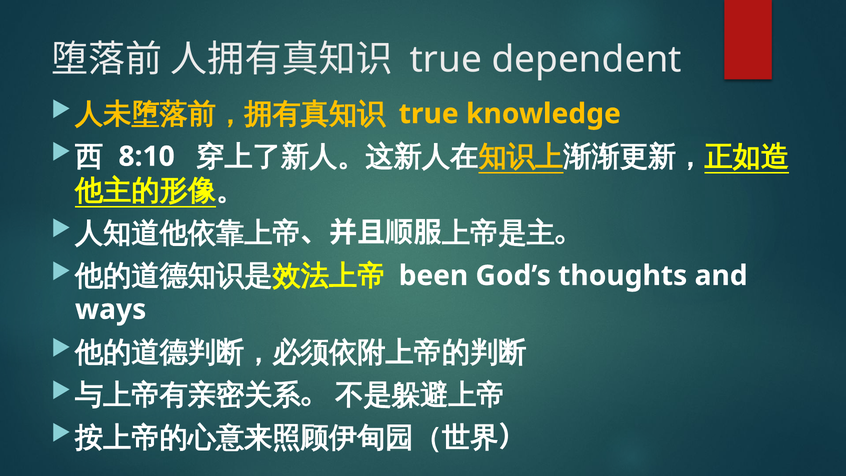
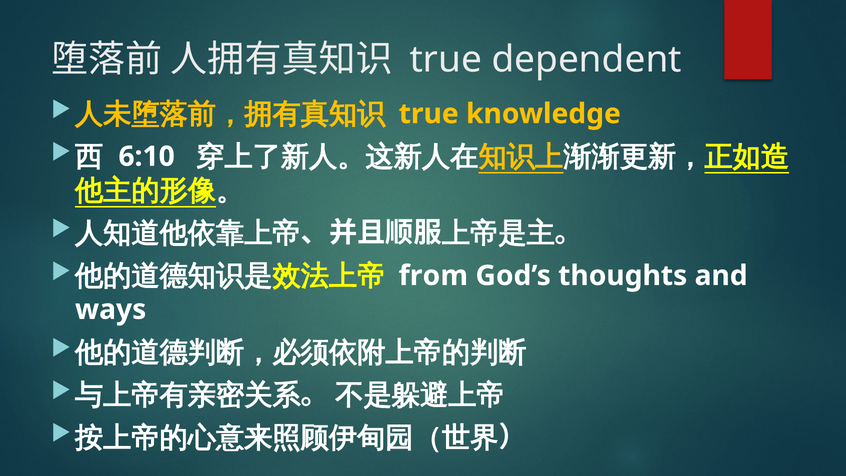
8:10: 8:10 -> 6:10 (147, 156)
been: been -> from (433, 276)
